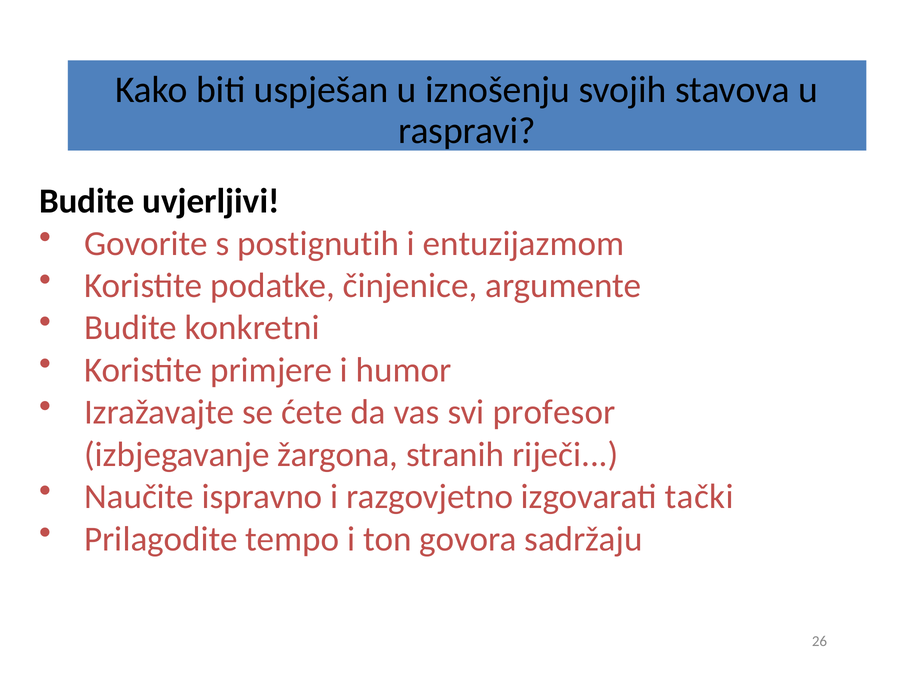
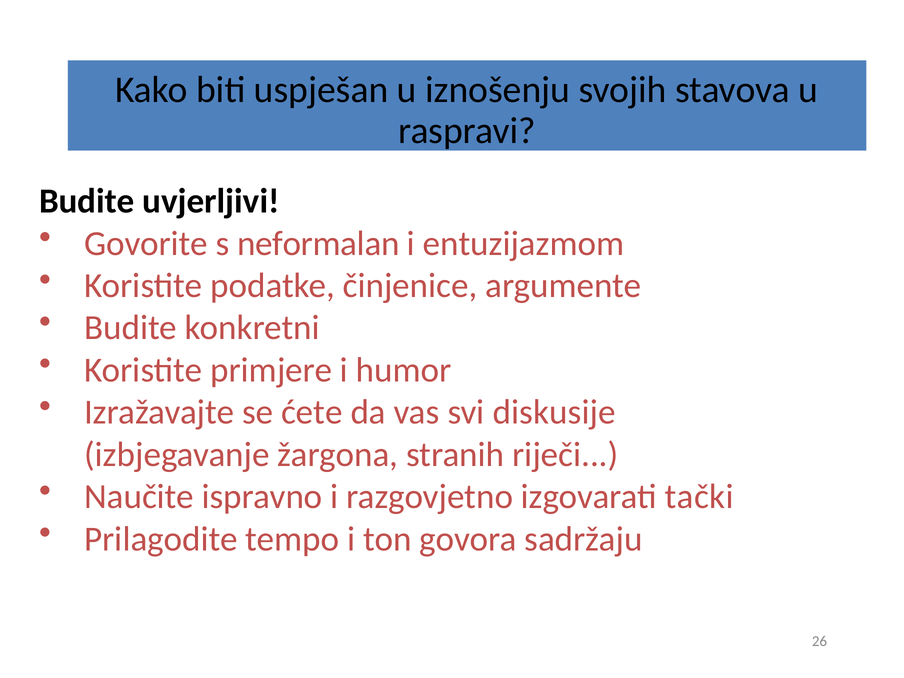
postignutih: postignutih -> neformalan (318, 243)
profesor: profesor -> diskusije (554, 412)
